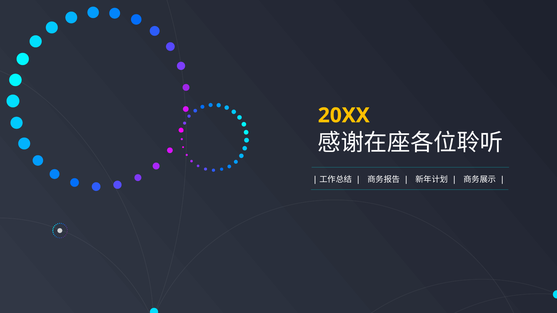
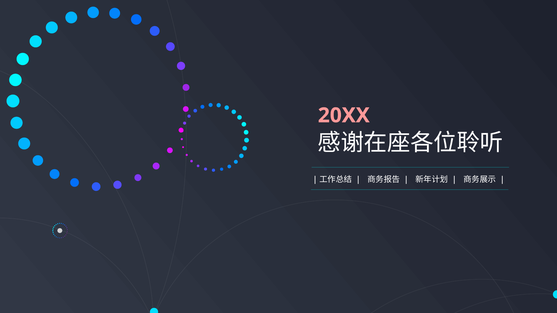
20XX colour: yellow -> pink (344, 116)
